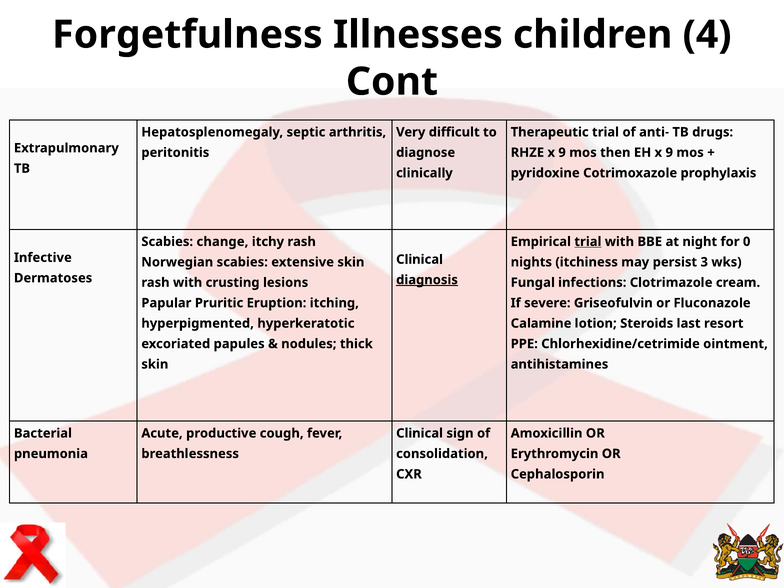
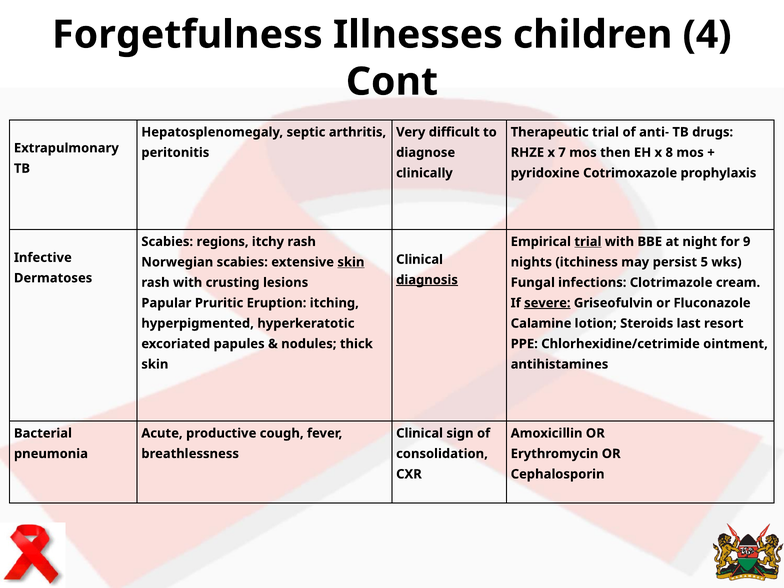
RHZE x 9: 9 -> 7 (562, 153)
EH x 9: 9 -> 8 (669, 153)
change: change -> regions (223, 242)
0: 0 -> 9 (747, 242)
skin underline: none -> present (351, 262)
3: 3 -> 5 (704, 262)
severe underline: none -> present (547, 303)
